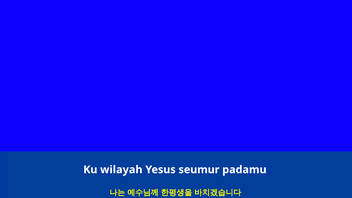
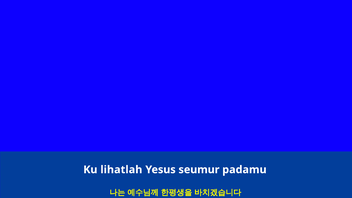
wilayah: wilayah -> lihatlah (121, 170)
